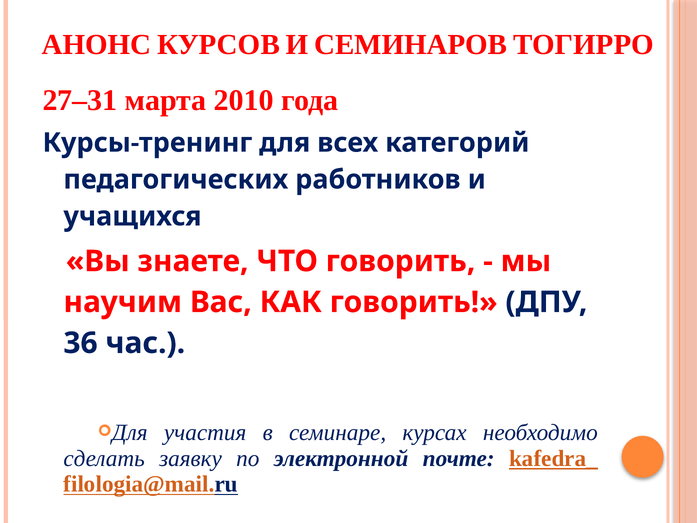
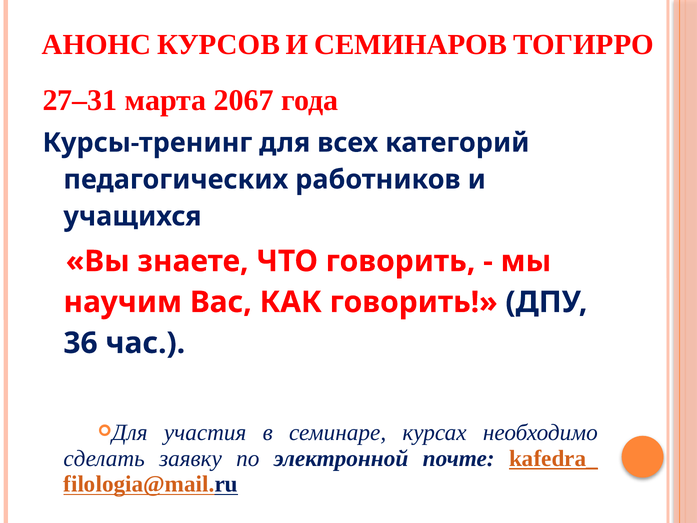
2010: 2010 -> 2067 (244, 100)
